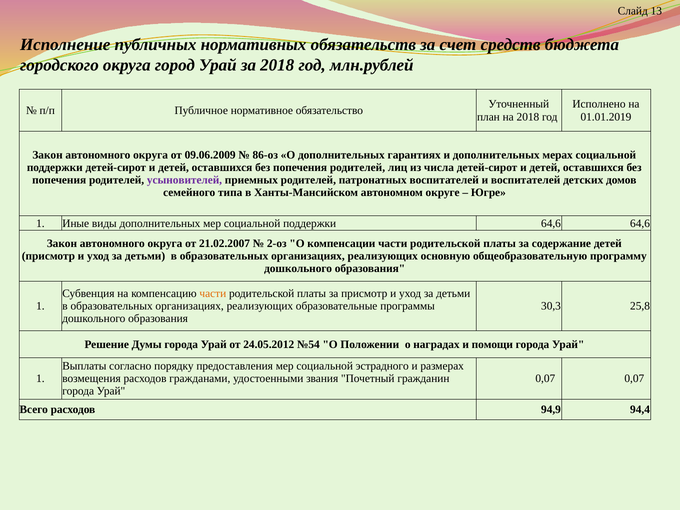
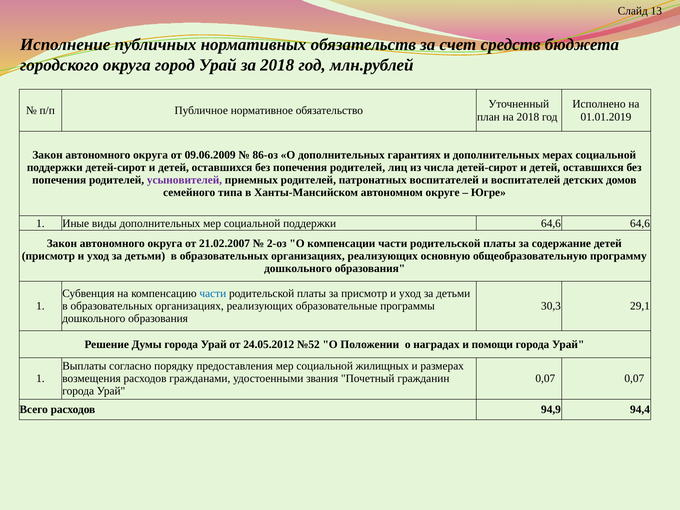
части colour: orange -> blue (213, 294)
25,8: 25,8 -> 29,1 (640, 306)
№54: №54 -> №52 (308, 344)
эстрадного: эстрадного -> жилищных (382, 366)
